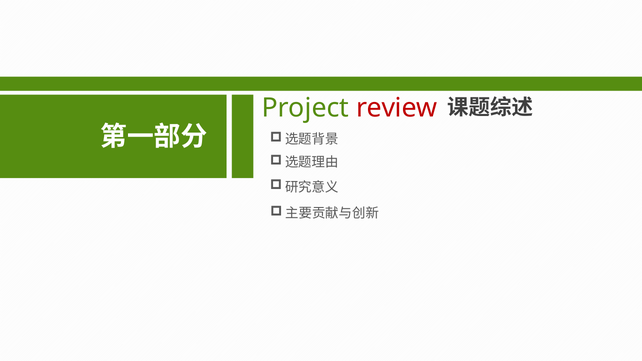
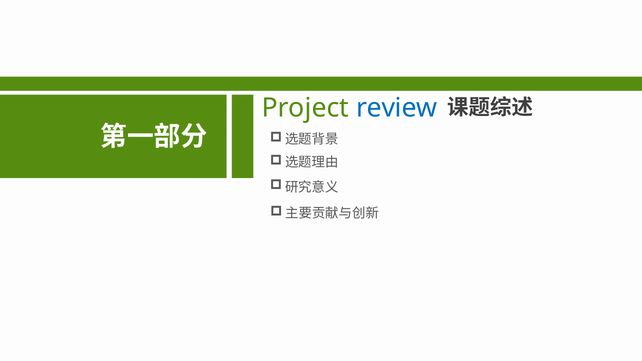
review colour: red -> blue (397, 108)
